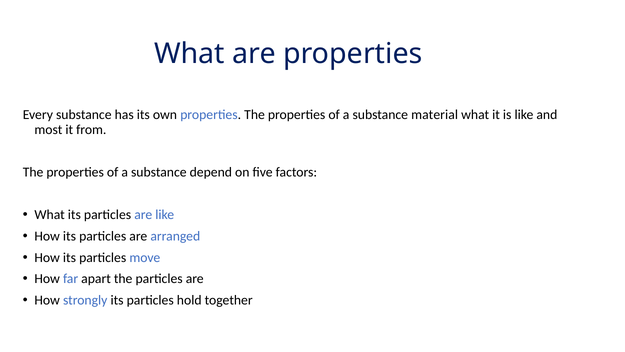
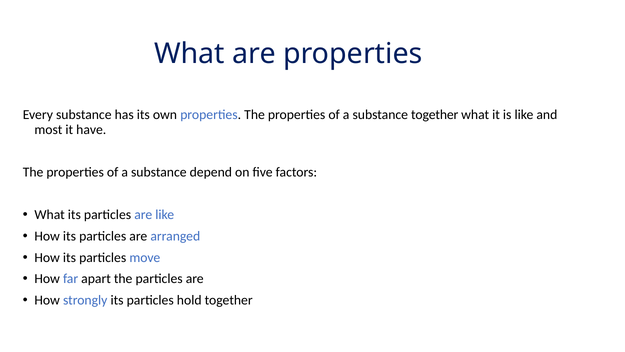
substance material: material -> together (435, 115)
from: from -> have (91, 130)
